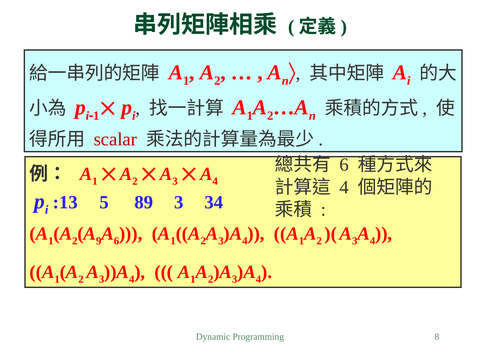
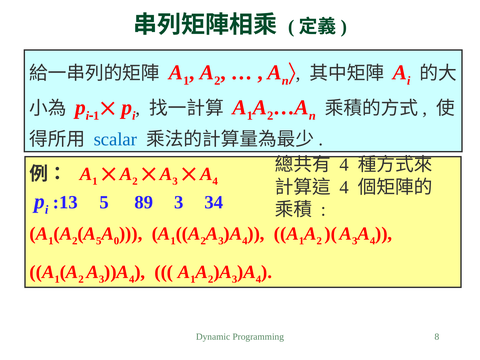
scalar colour: red -> blue (115, 139)
6: 6 -> 4 (344, 165)
9: 9 -> 5 (99, 241)
6: 6 -> 0 (117, 241)
